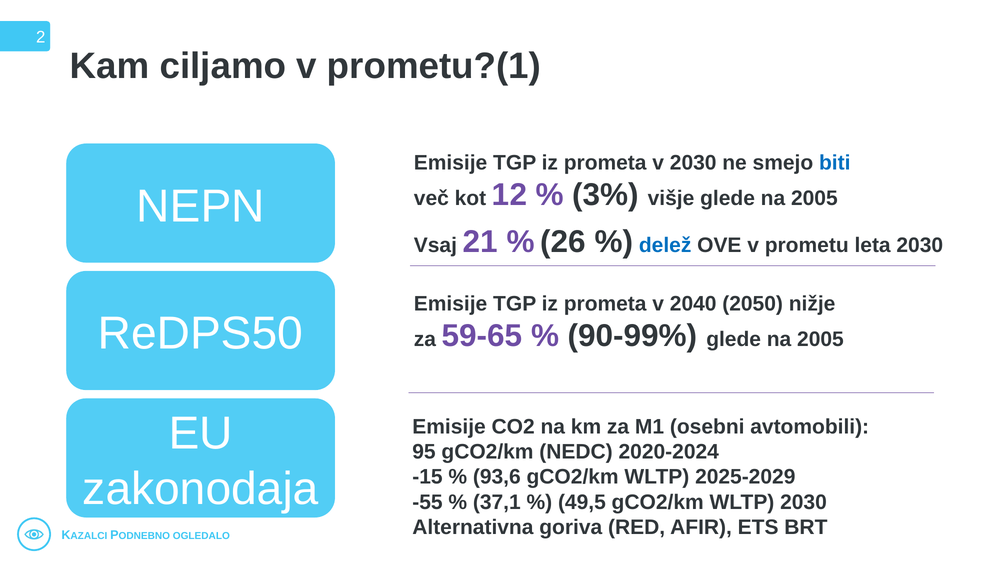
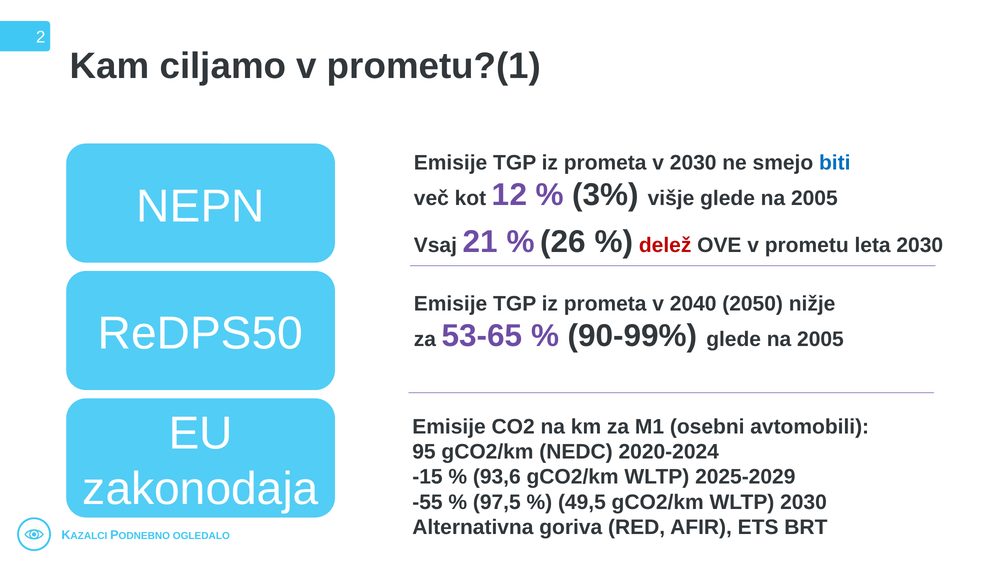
delež colour: blue -> red (665, 245)
59-65: 59-65 -> 53-65 (482, 336)
37,1: 37,1 -> 97,5 (497, 502)
